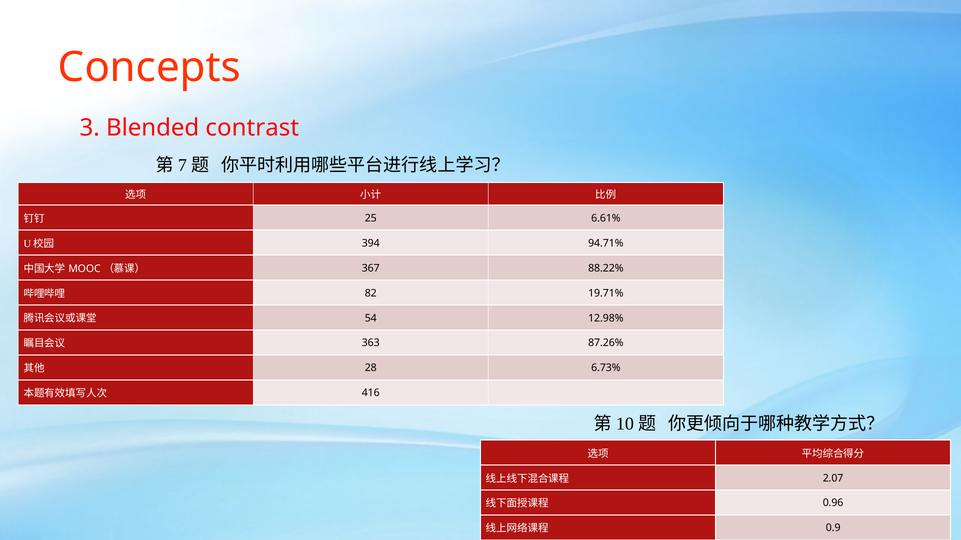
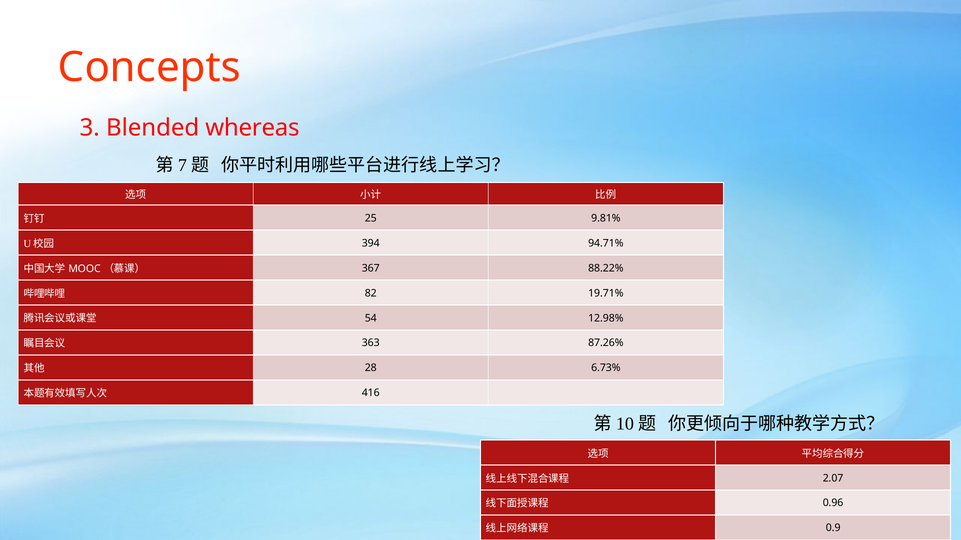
contrast: contrast -> whereas (252, 128)
6.61%: 6.61% -> 9.81% (606, 218)
